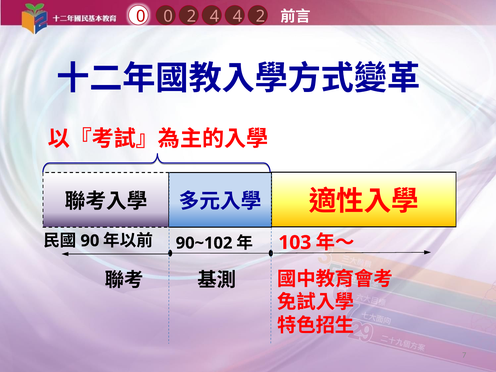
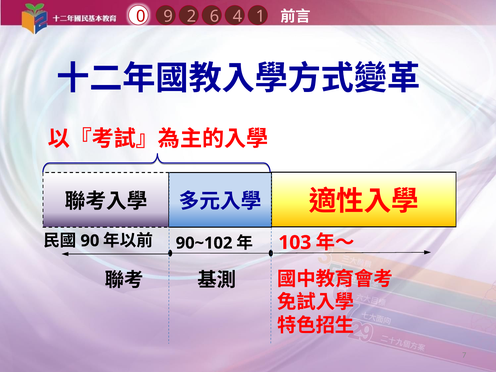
0 0: 0 -> 9 (168, 16)
2 4: 4 -> 6 (214, 16)
4 2: 2 -> 1 (260, 16)
